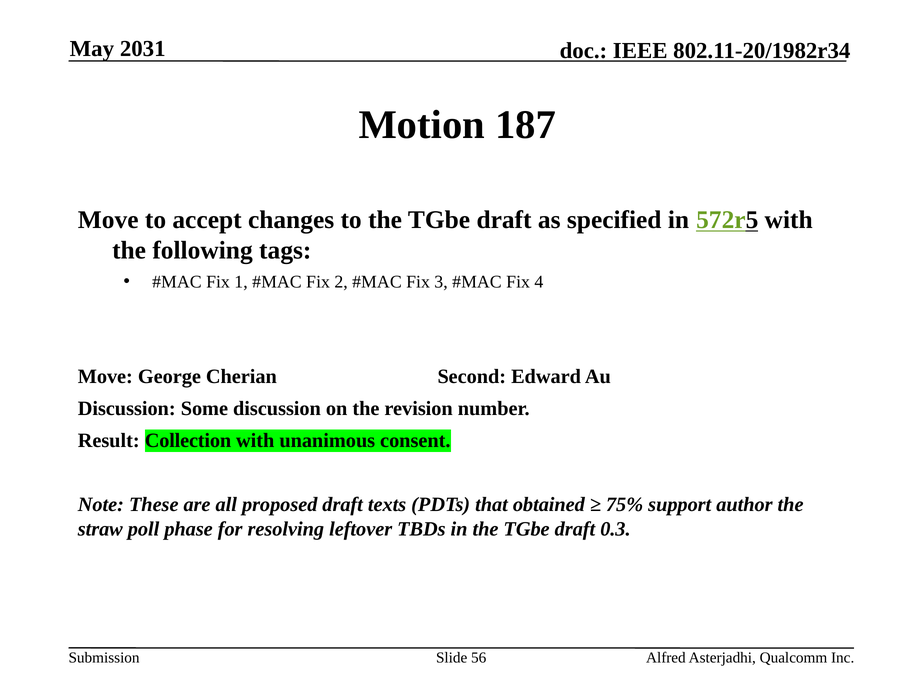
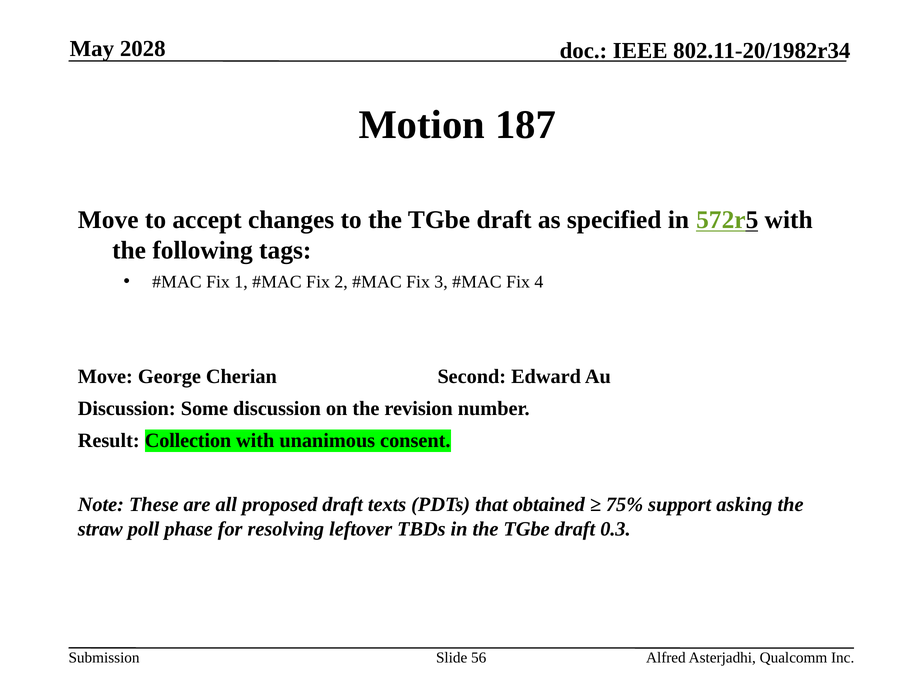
2031: 2031 -> 2028 (143, 49)
author: author -> asking (744, 505)
